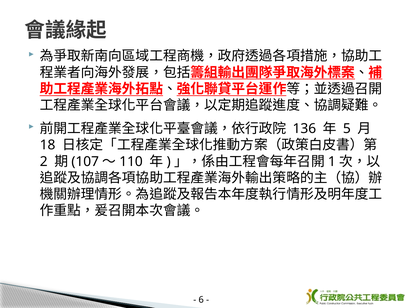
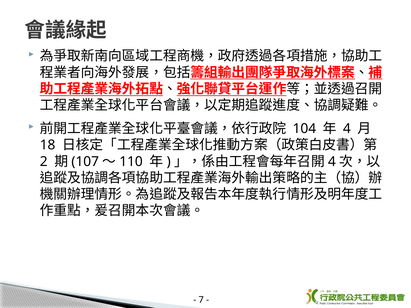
136: 136 -> 104 (304, 129)
5: 5 -> 4 (347, 129)
1: 1 -> 4 (332, 162)
6: 6 -> 7 (201, 300)
